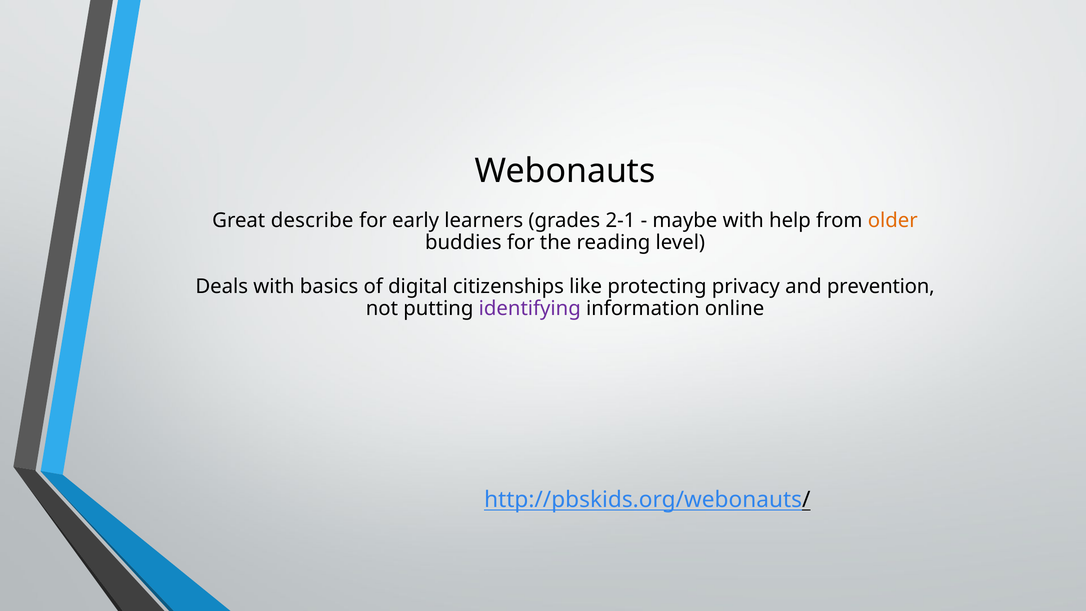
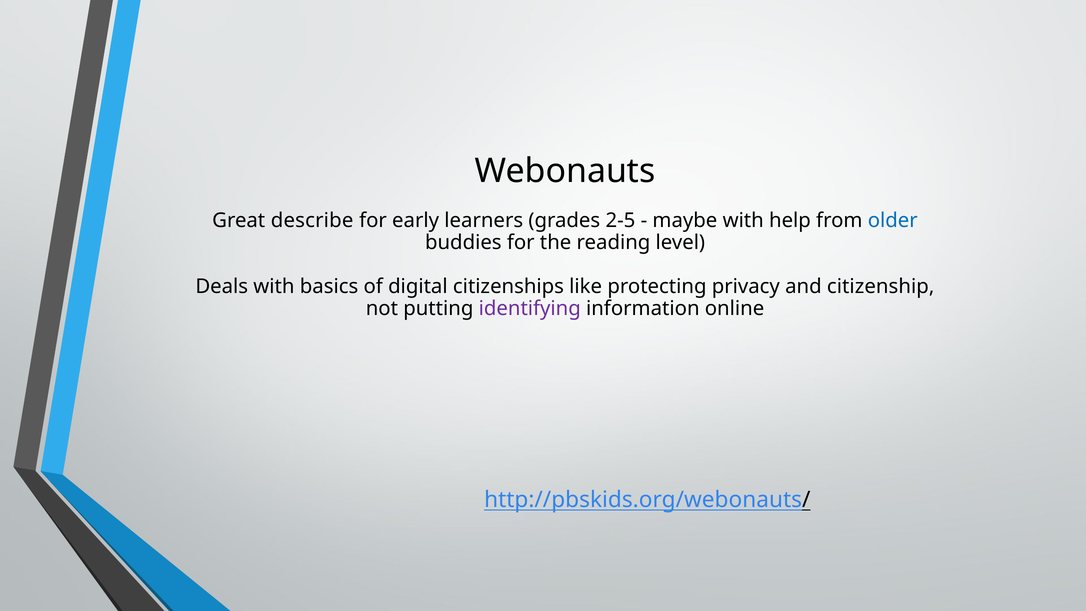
2-1: 2-1 -> 2-5 (620, 220)
older colour: orange -> blue (893, 220)
prevention: prevention -> citizenship (881, 286)
